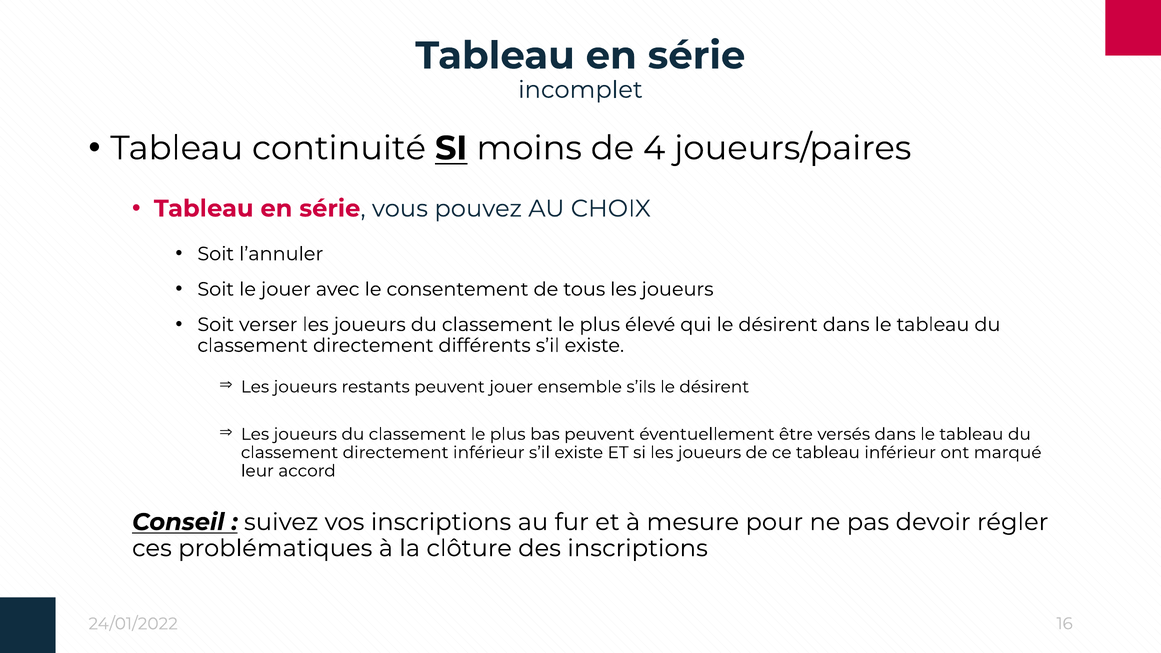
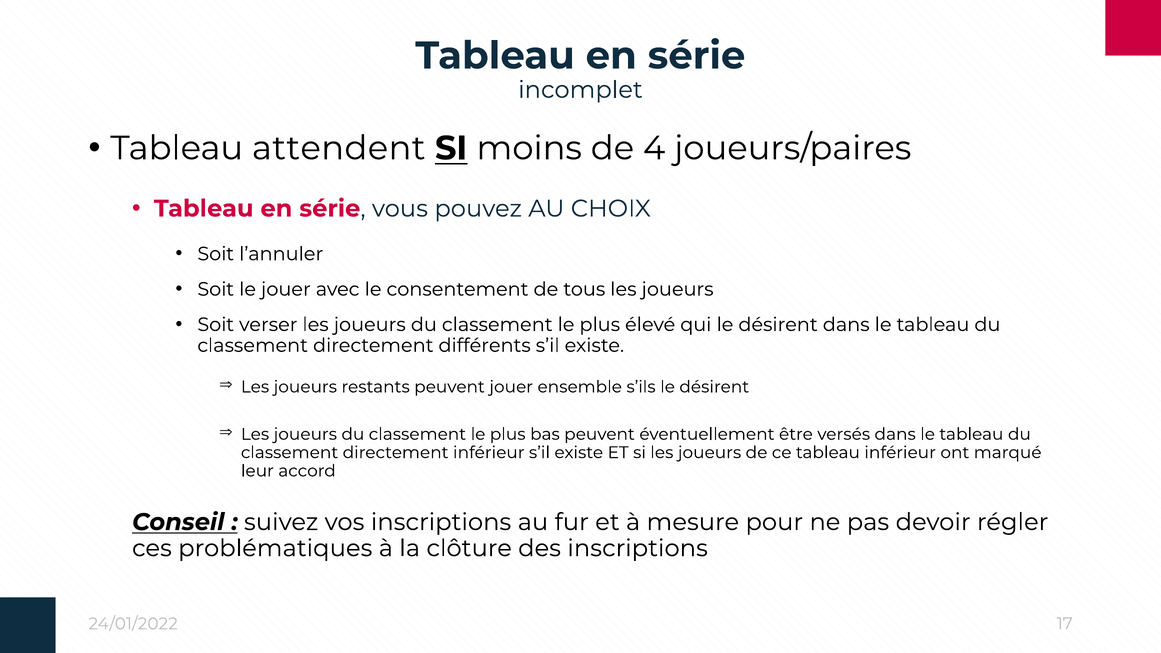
continuité: continuité -> attendent (339, 148)
16: 16 -> 17 (1065, 624)
